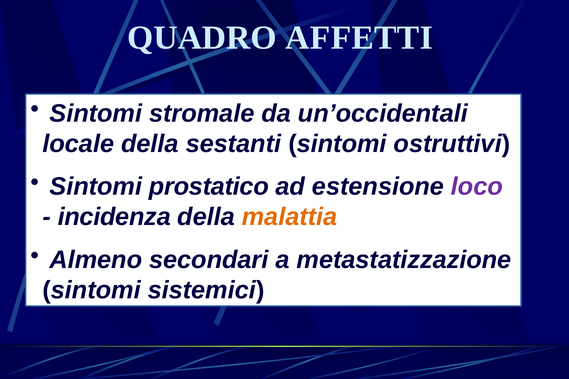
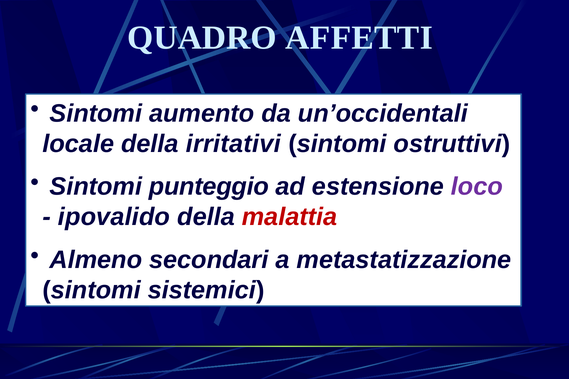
stromale: stromale -> aumento (202, 113)
sestanti: sestanti -> irritativi (233, 144)
prostatico: prostatico -> punteggio (209, 187)
incidenza: incidenza -> ipovalido (114, 217)
malattia colour: orange -> red (290, 217)
